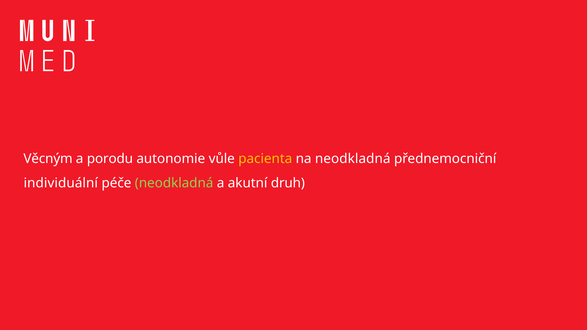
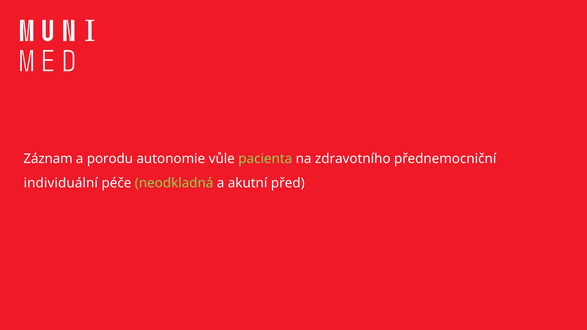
Věcným: Věcným -> Záznam (48, 159)
pacienta colour: yellow -> light green (265, 159)
na neodkladná: neodkladná -> zdravotního (353, 159)
druh: druh -> před (288, 183)
